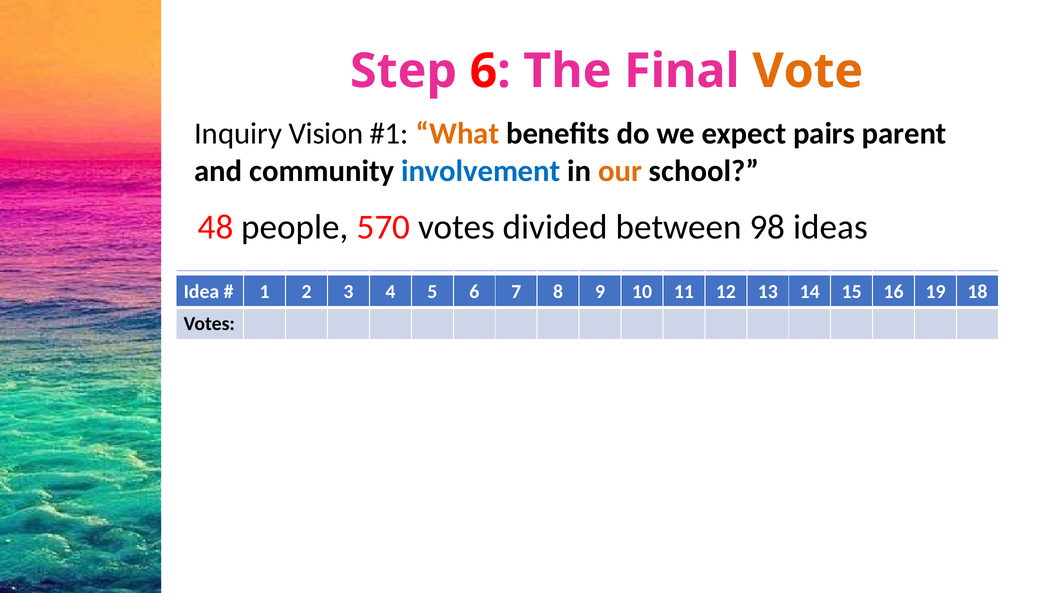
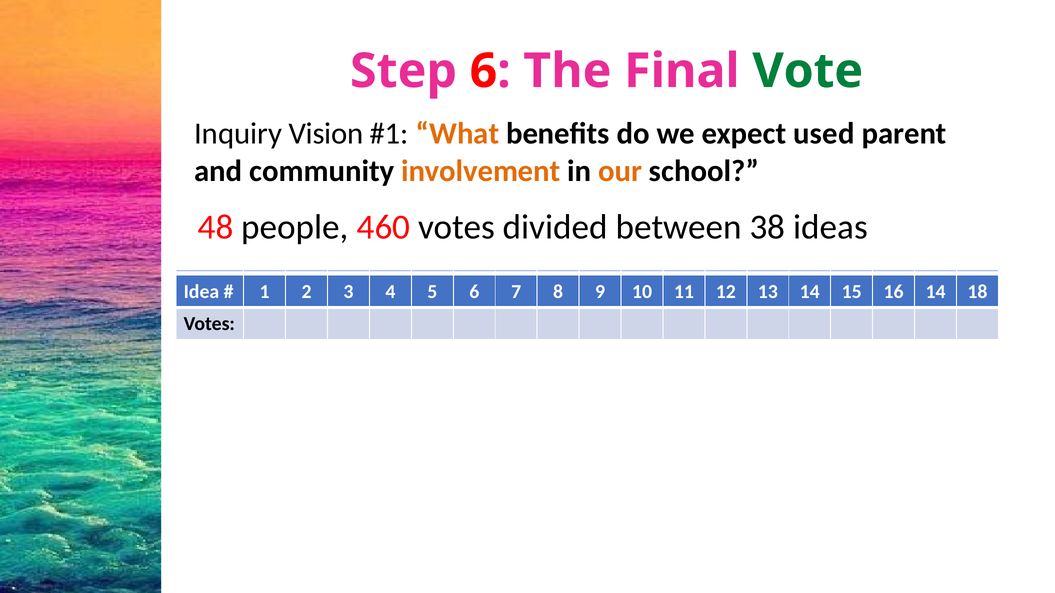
Vote colour: orange -> green (808, 71)
pairs: pairs -> used (824, 133)
involvement colour: blue -> orange (481, 171)
570: 570 -> 460 (383, 227)
98: 98 -> 38 (767, 227)
19: 19 -> 14 (936, 292)
